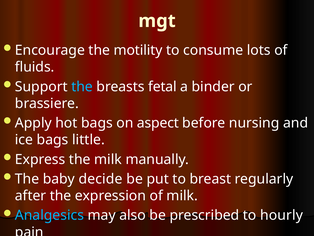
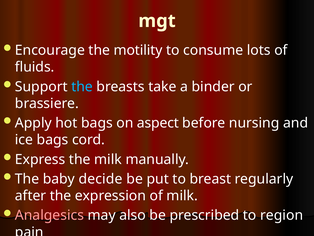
fetal: fetal -> take (162, 86)
little: little -> cord (88, 140)
Analgesics colour: light blue -> pink (49, 215)
hourly: hourly -> region (282, 215)
